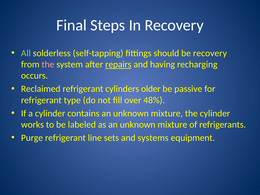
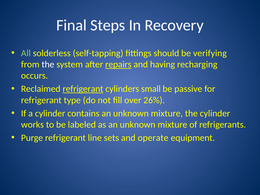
be recovery: recovery -> verifying (210, 53)
the colour: pink -> white (48, 64)
refrigerant underline: none -> present (83, 89)
older: older -> small (151, 89)
48%: 48% -> 26% (154, 100)
systems: systems -> operate (153, 138)
